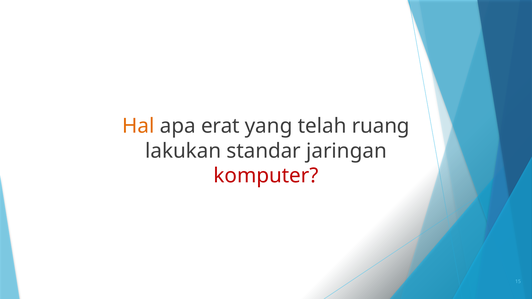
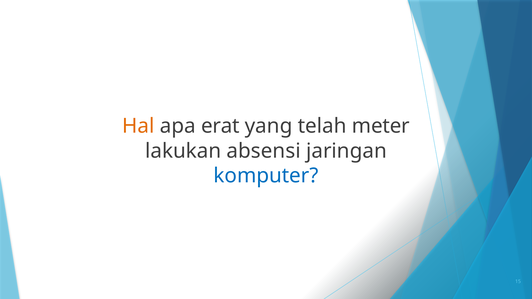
ruang: ruang -> meter (381, 126)
standar: standar -> absensi (264, 151)
komputer colour: red -> blue (266, 176)
